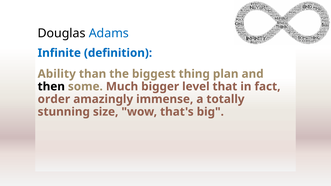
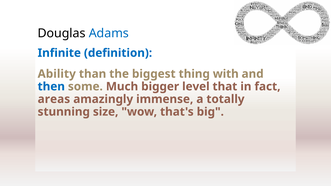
plan: plan -> with (226, 74)
then colour: black -> blue (51, 87)
order: order -> areas (54, 99)
